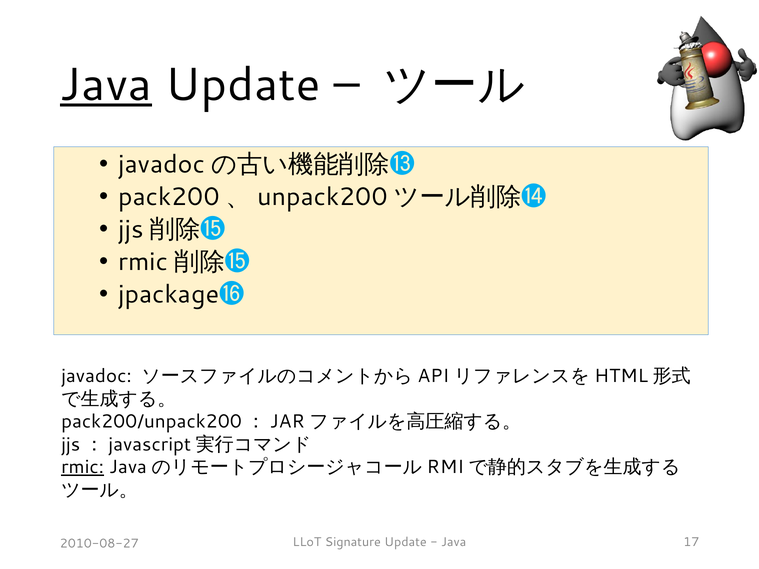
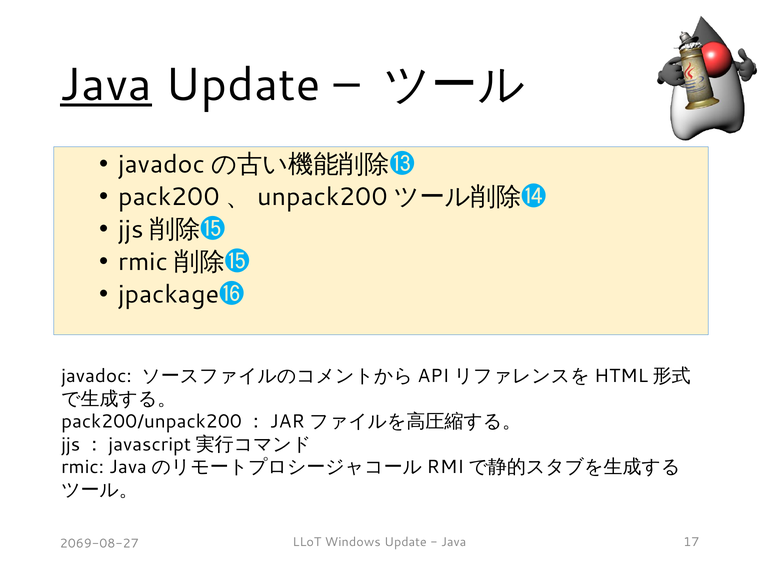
rmic underline: present -> none (83, 467)
Signature: Signature -> Windows (353, 542)
2010-08-27: 2010-08-27 -> 2069-08-27 (99, 544)
